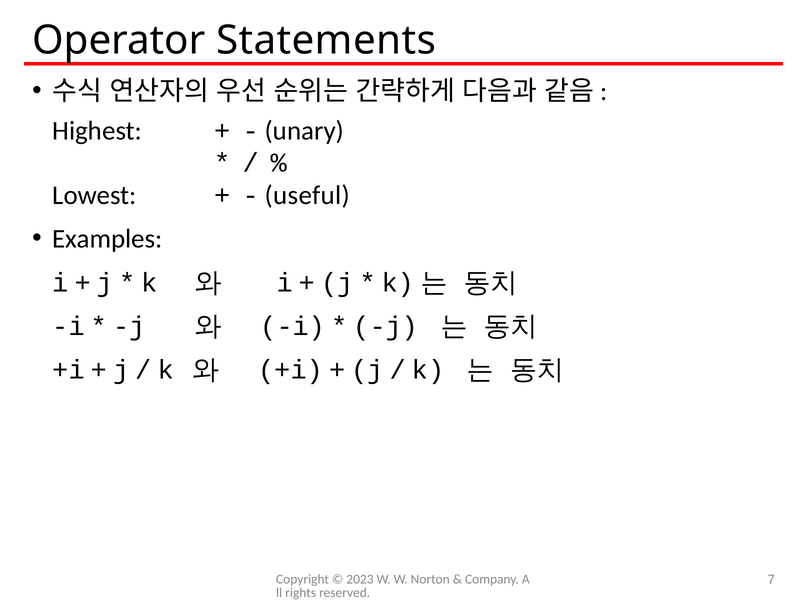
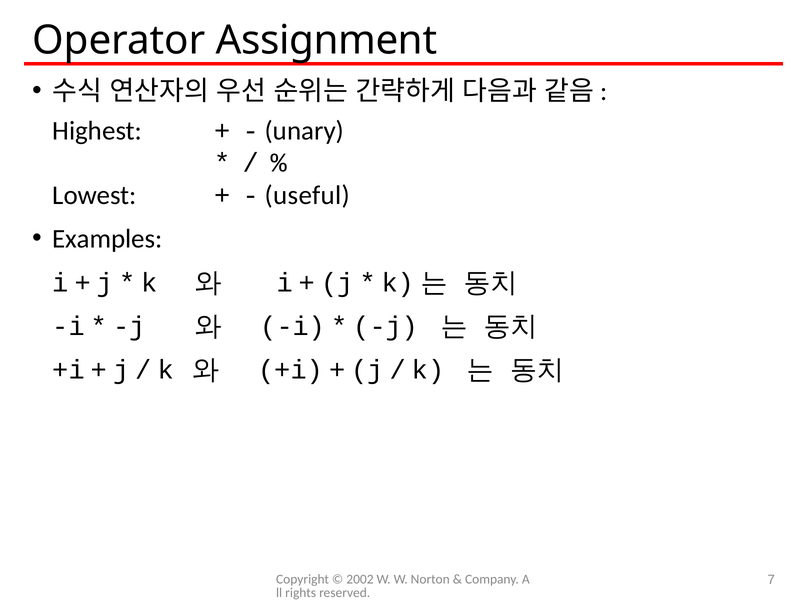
Statements: Statements -> Assignment (326, 40)
2023: 2023 -> 2002 (360, 579)
